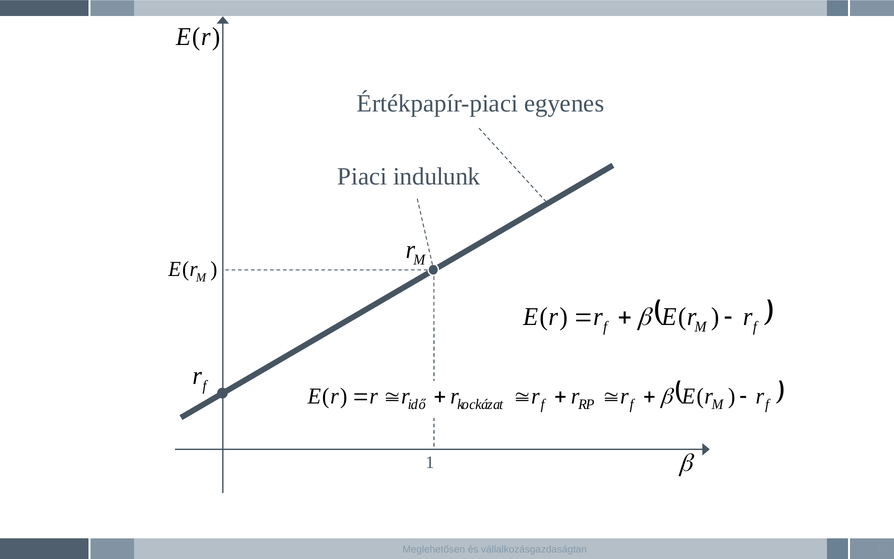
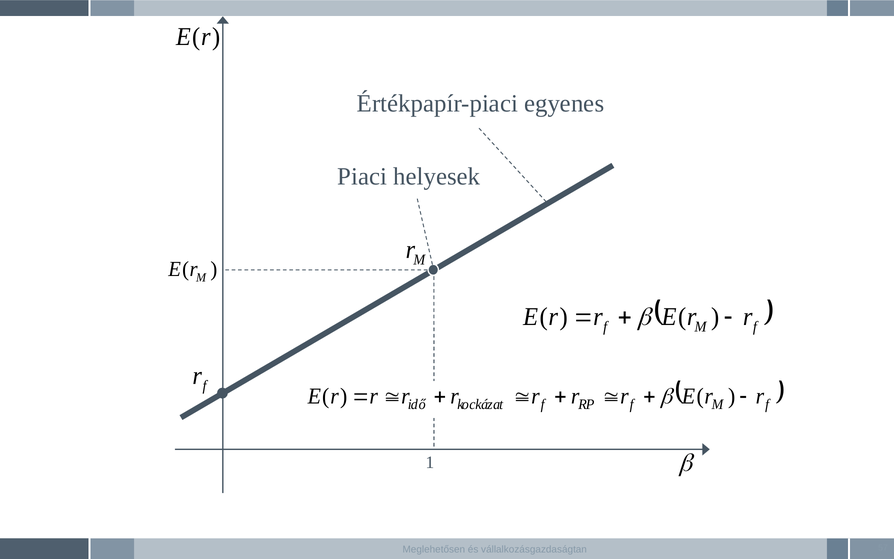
indulunk: indulunk -> helyesek (437, 176)
